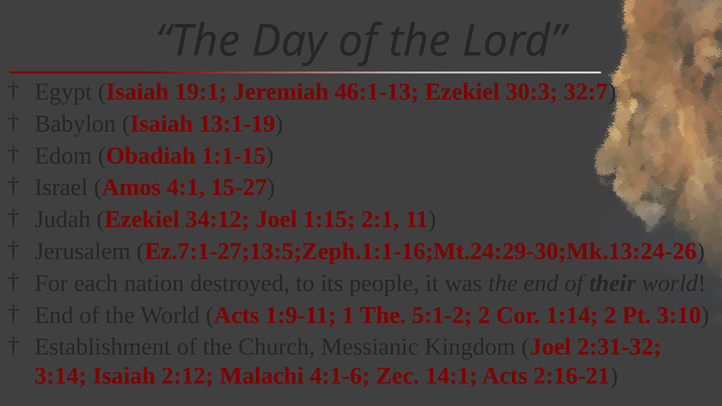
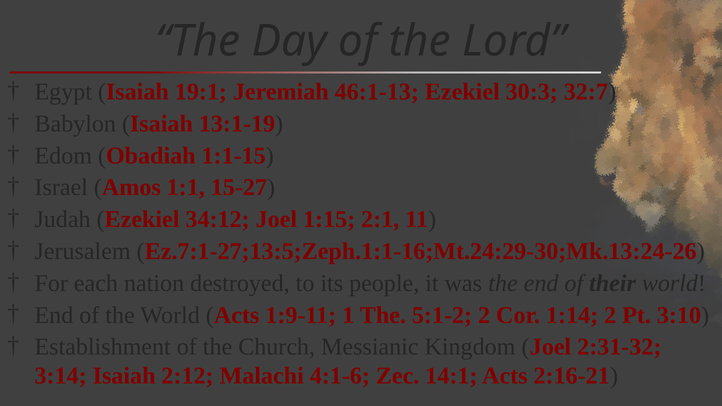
4:1: 4:1 -> 1:1 (186, 188)
